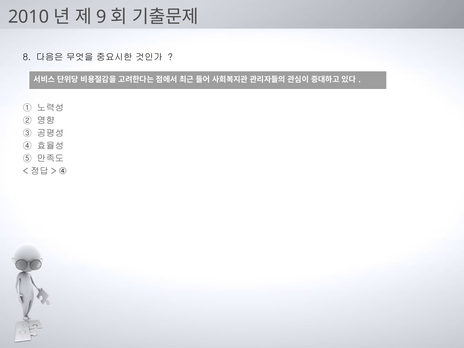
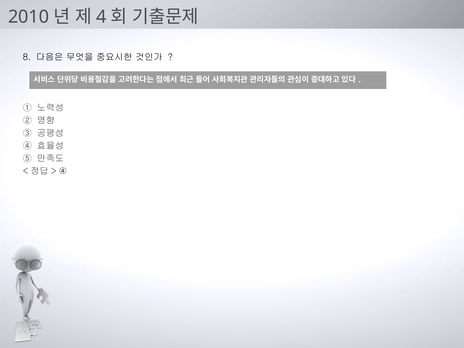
9: 9 -> 4 (101, 17)
